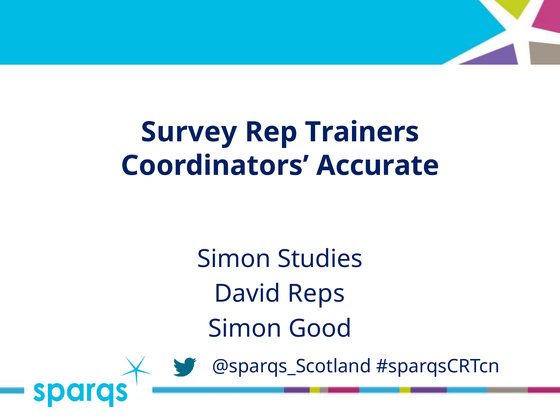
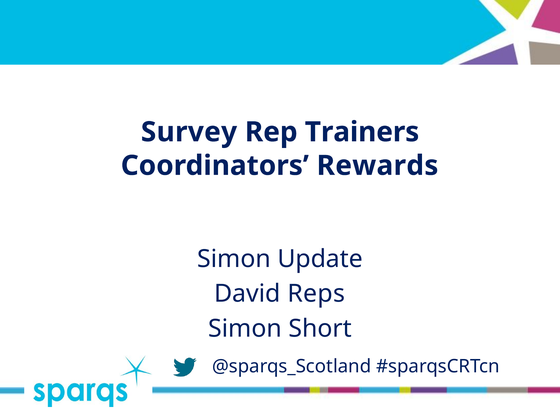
Accurate: Accurate -> Rewards (377, 166)
Studies: Studies -> Update (320, 259)
Good: Good -> Short (320, 329)
